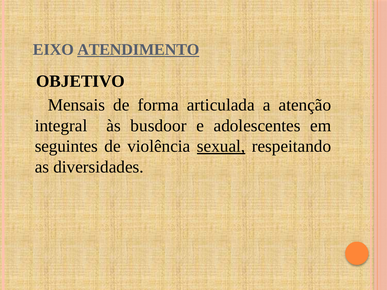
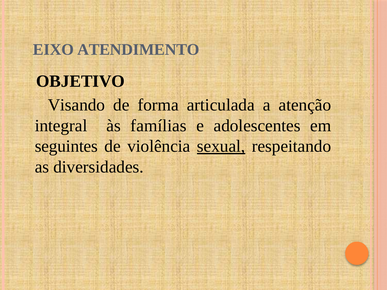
ATENDIMENTO underline: present -> none (138, 50)
Mensais: Mensais -> Visando (76, 105)
busdoor: busdoor -> famílias (159, 126)
